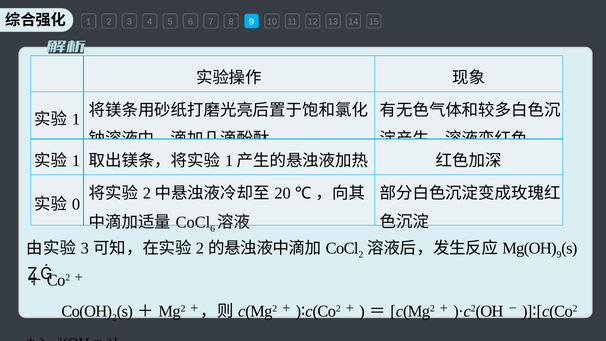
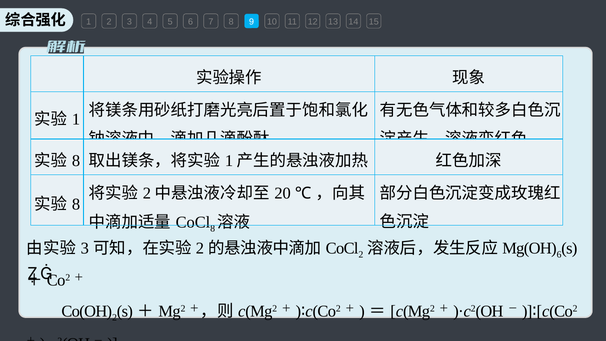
1: 1 -> 8 (76, 161)
0: 0 -> 8 (76, 204)
6: 6 -> 8 (213, 229)
9: 9 -> 6 (559, 255)
